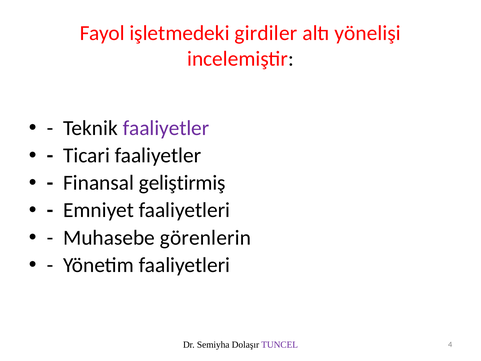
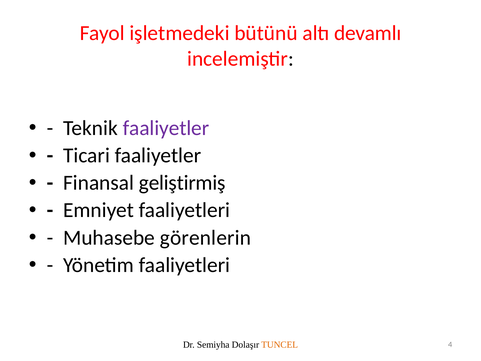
girdiler: girdiler -> bütünü (266, 33)
yönelişi: yönelişi -> devamlı (368, 33)
TUNCEL colour: purple -> orange (280, 345)
